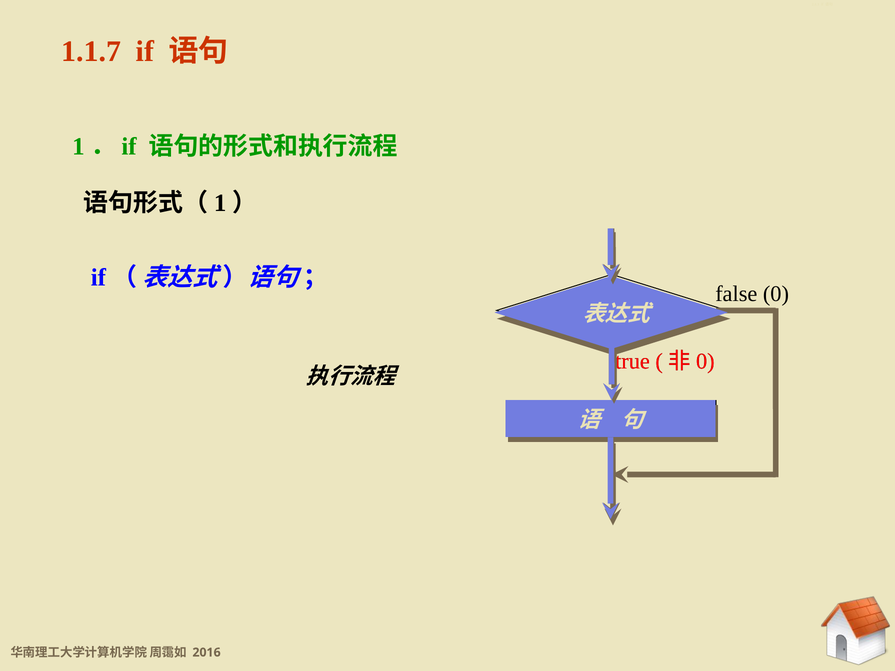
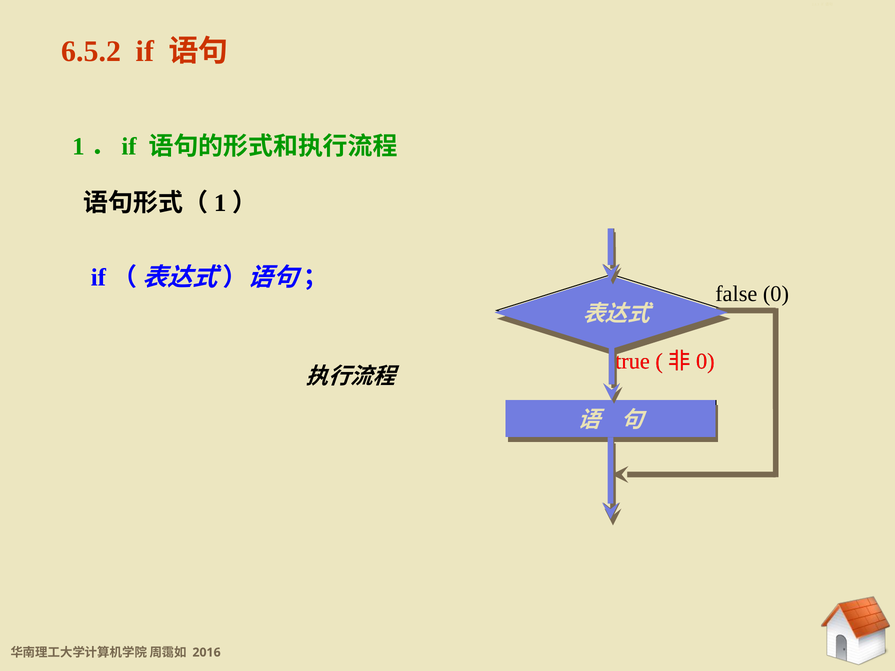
1.1.7: 1.1.7 -> 6.5.2 (91, 52)
